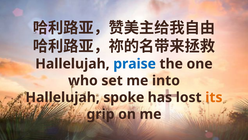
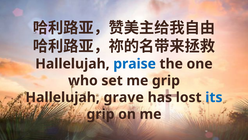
me into: into -> grip (166, 80)
spoke: spoke -> grave (124, 97)
its colour: orange -> blue (214, 97)
